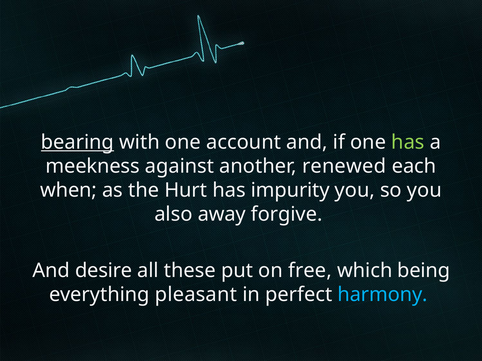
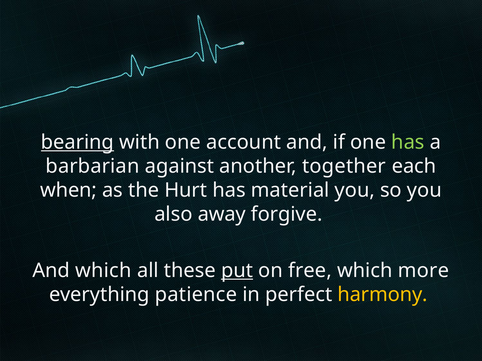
meekness: meekness -> barbarian (92, 166)
renewed: renewed -> together (344, 166)
impurity: impurity -> material (290, 191)
And desire: desire -> which (103, 271)
put underline: none -> present (237, 271)
being: being -> more (424, 271)
pleasant: pleasant -> patience (196, 295)
harmony colour: light blue -> yellow (383, 295)
